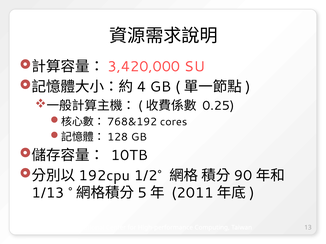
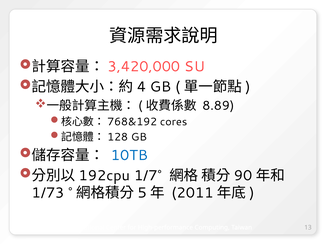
0.25: 0.25 -> 8.89 (218, 106)
10TB colour: black -> blue (129, 156)
1/2°: 1/2° -> 1/7° (148, 176)
1/13: 1/13 -> 1/73 (48, 193)
